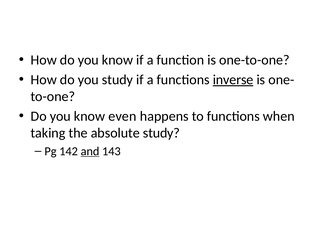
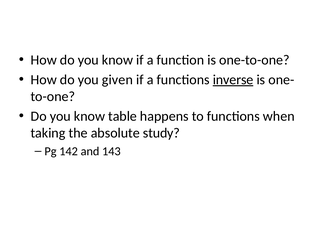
you study: study -> given (117, 79)
even: even -> table (123, 116)
and underline: present -> none (90, 151)
